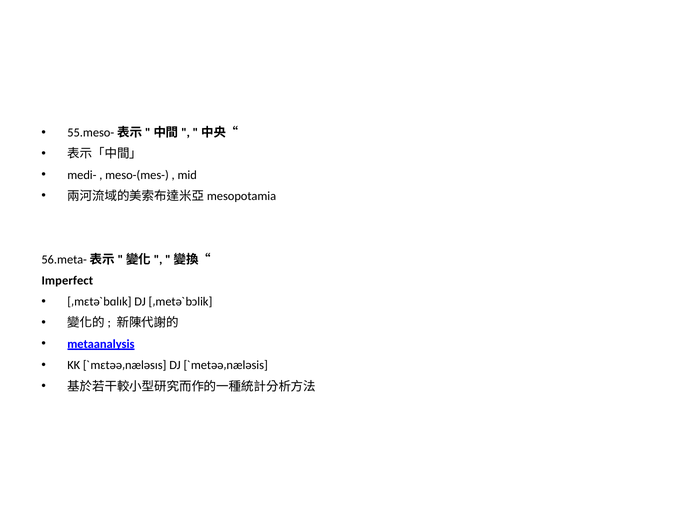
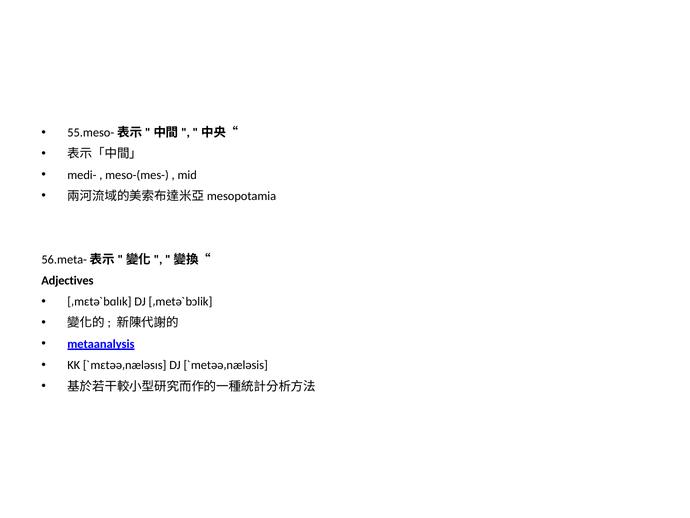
Imperfect: Imperfect -> Adjectives (67, 280)
